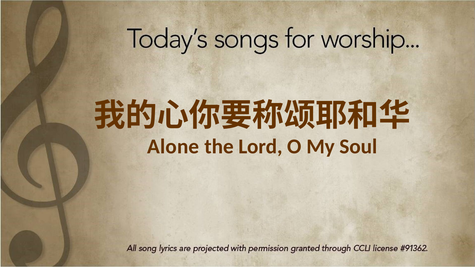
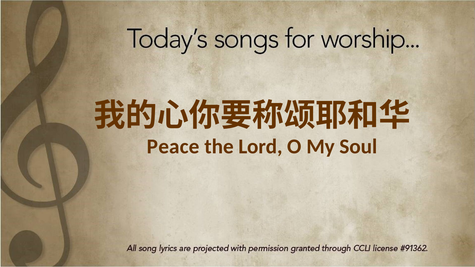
Alone: Alone -> Peace (173, 147)
